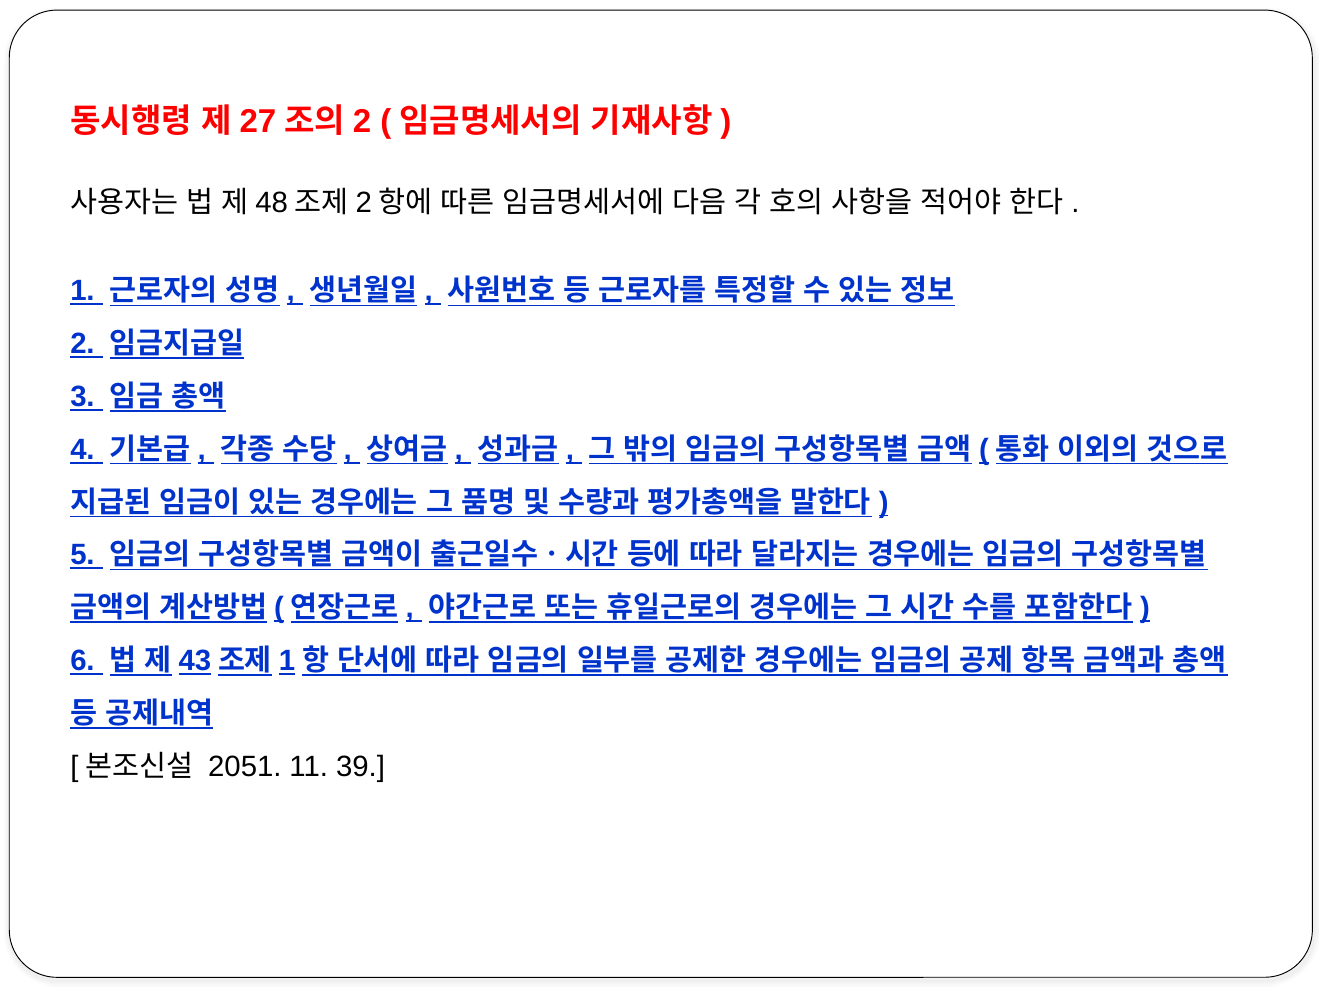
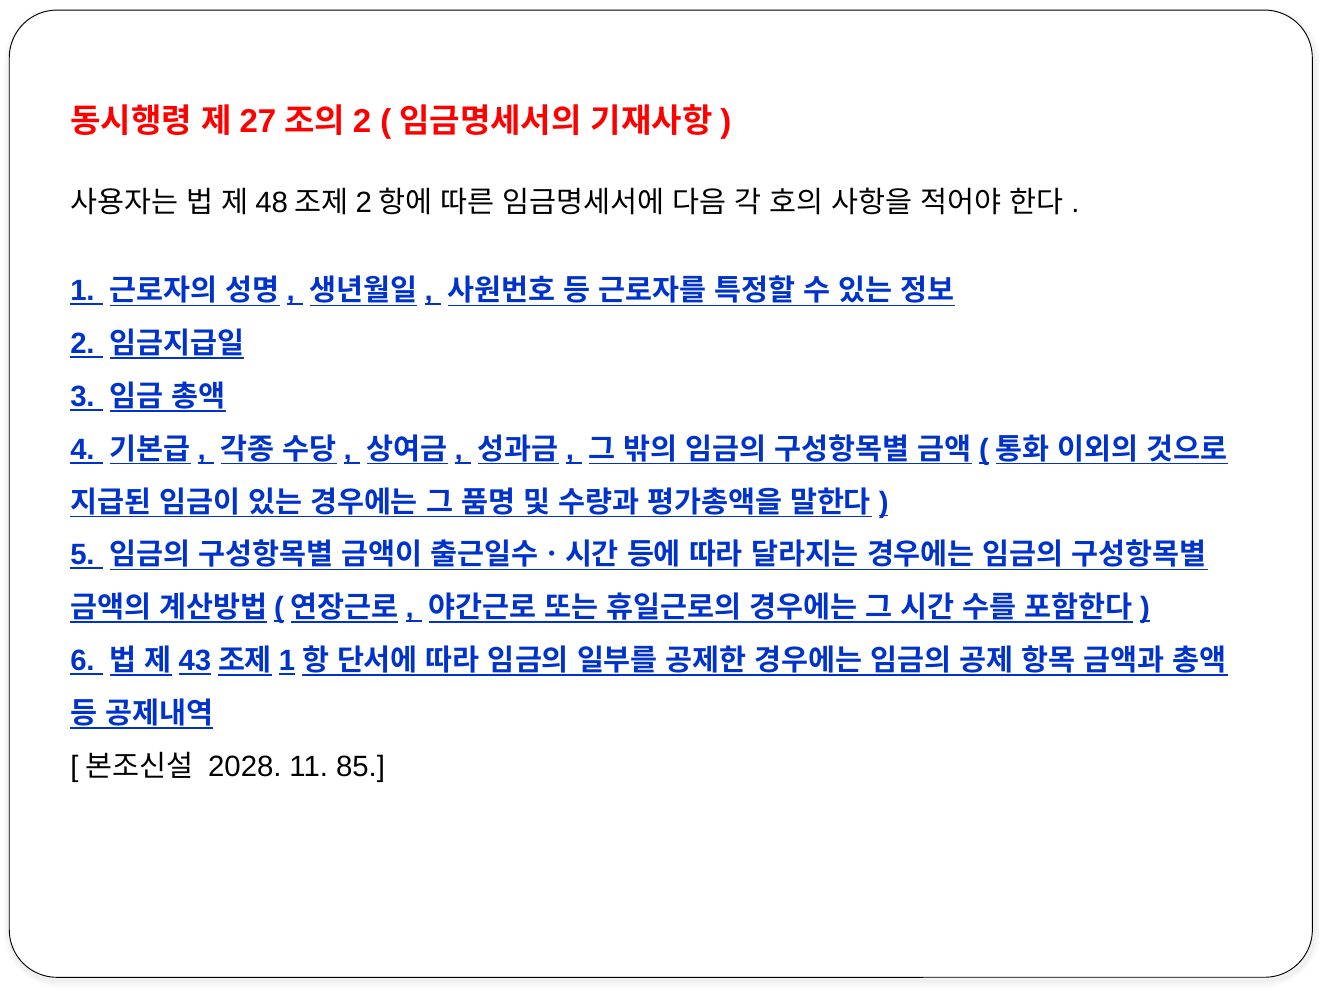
2051: 2051 -> 2028 (245, 767)
39: 39 -> 85 (360, 767)
